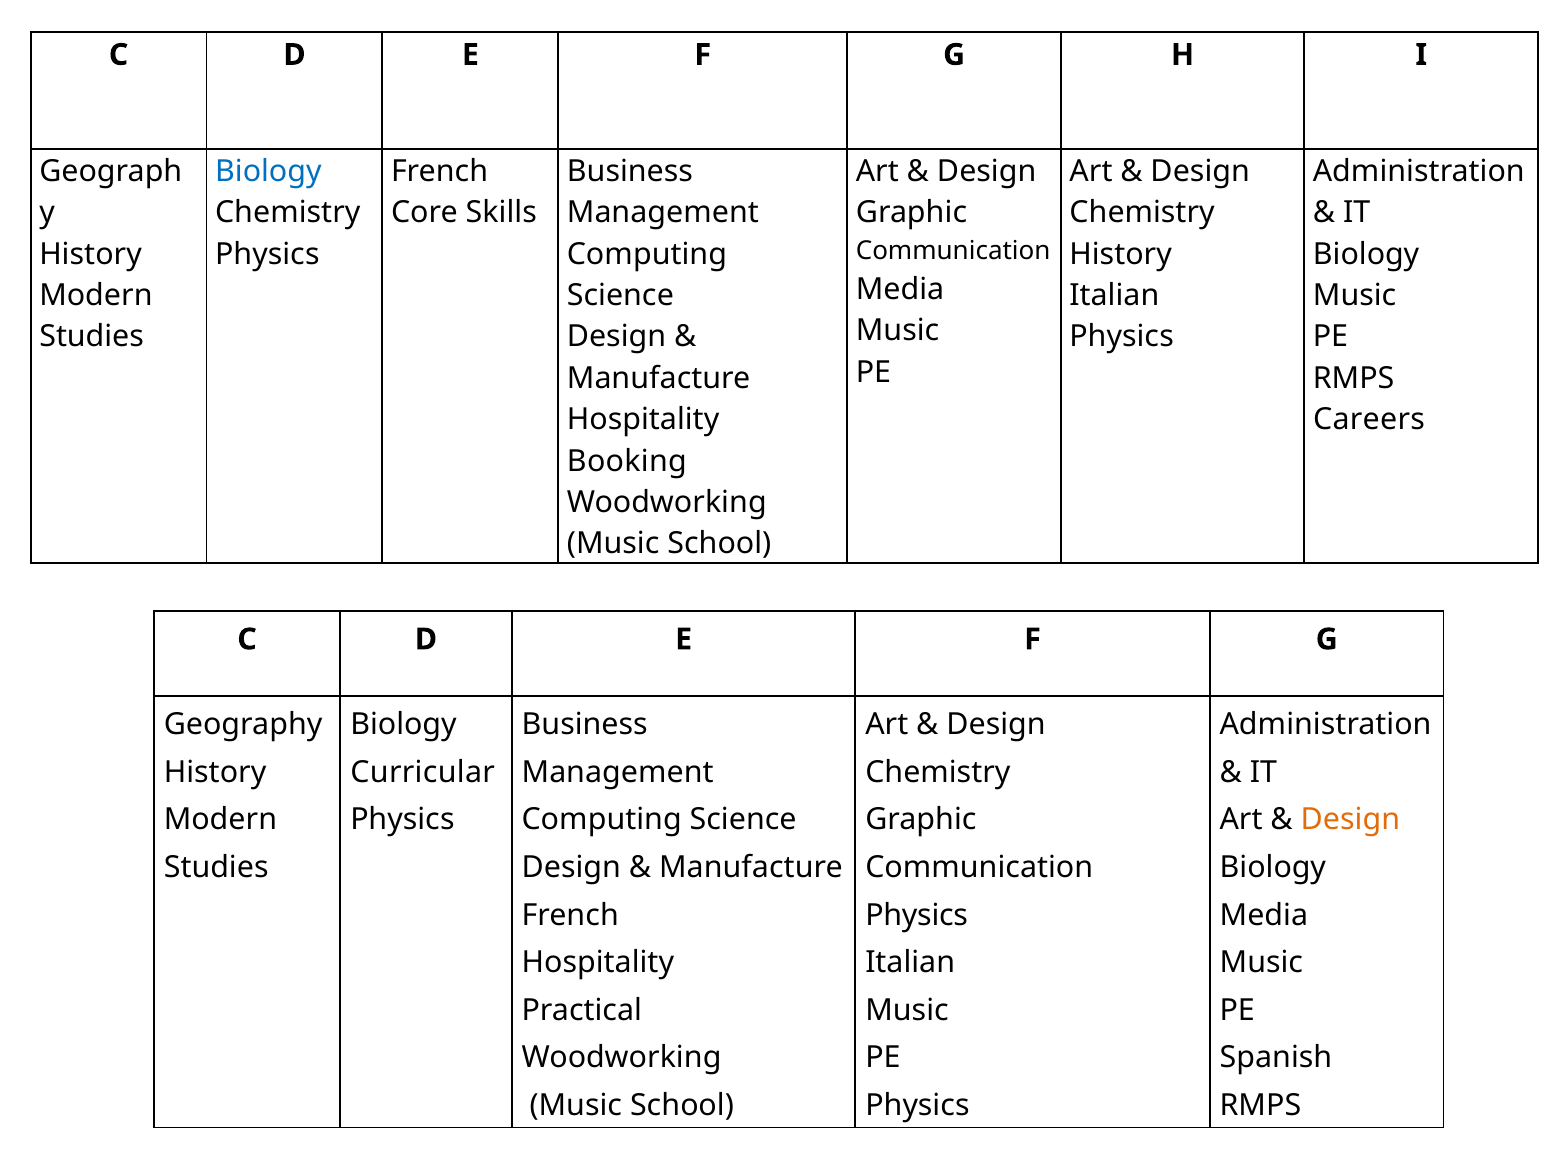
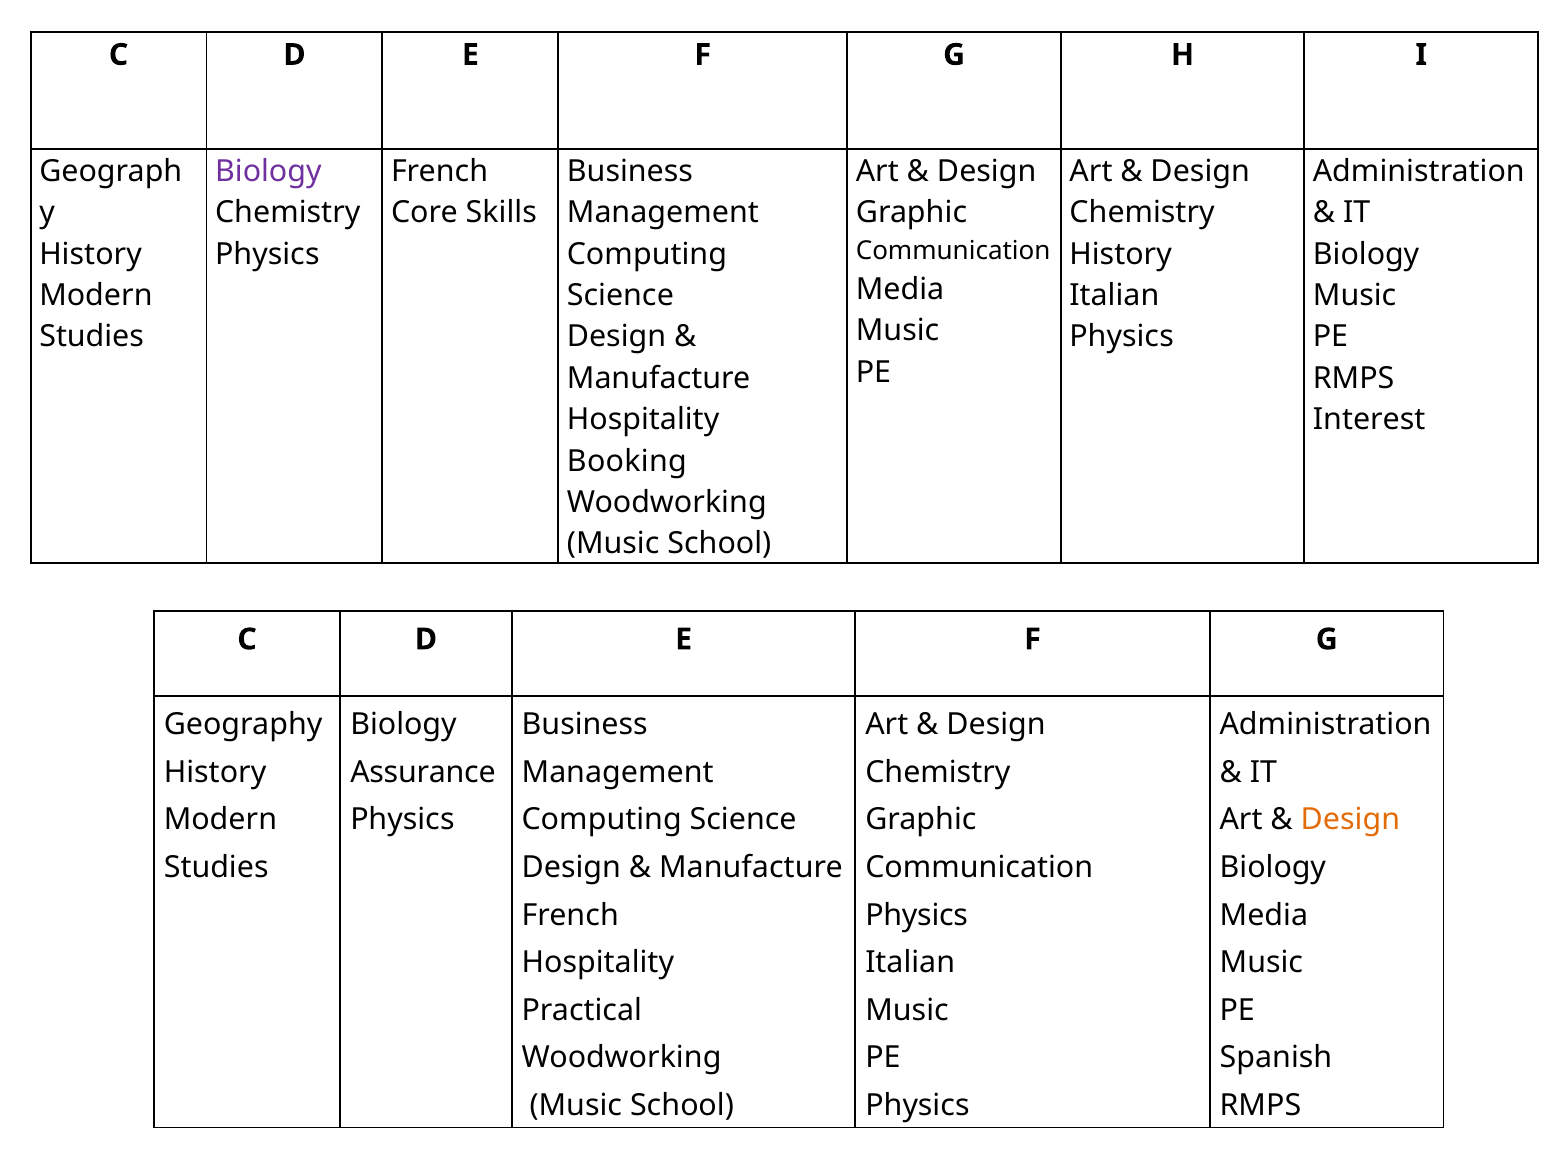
Biology colour: blue -> purple (268, 171)
Careers: Careers -> Interest (1369, 420)
Curricular: Curricular -> Assurance (423, 773)
